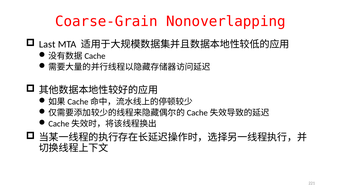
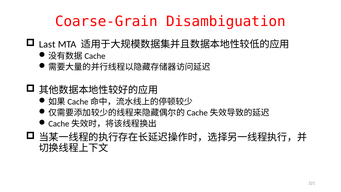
Nonoverlapping: Nonoverlapping -> Disambiguation (226, 21)
